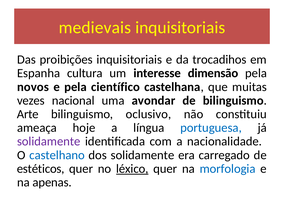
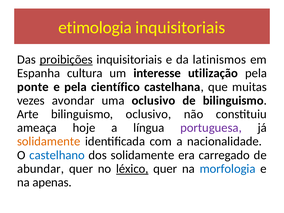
medievais: medievais -> etimologia (95, 27)
proibições underline: none -> present (66, 60)
trocadihos: trocadihos -> latinismos (219, 60)
dimensão: dimensão -> utilização (213, 73)
novos: novos -> ponte (33, 87)
nacional: nacional -> avondar (73, 101)
uma avondar: avondar -> oclusivo (153, 101)
portuguesa colour: blue -> purple (211, 128)
solidamente colour: purple -> orange (49, 141)
estéticos: estéticos -> abundar (41, 169)
